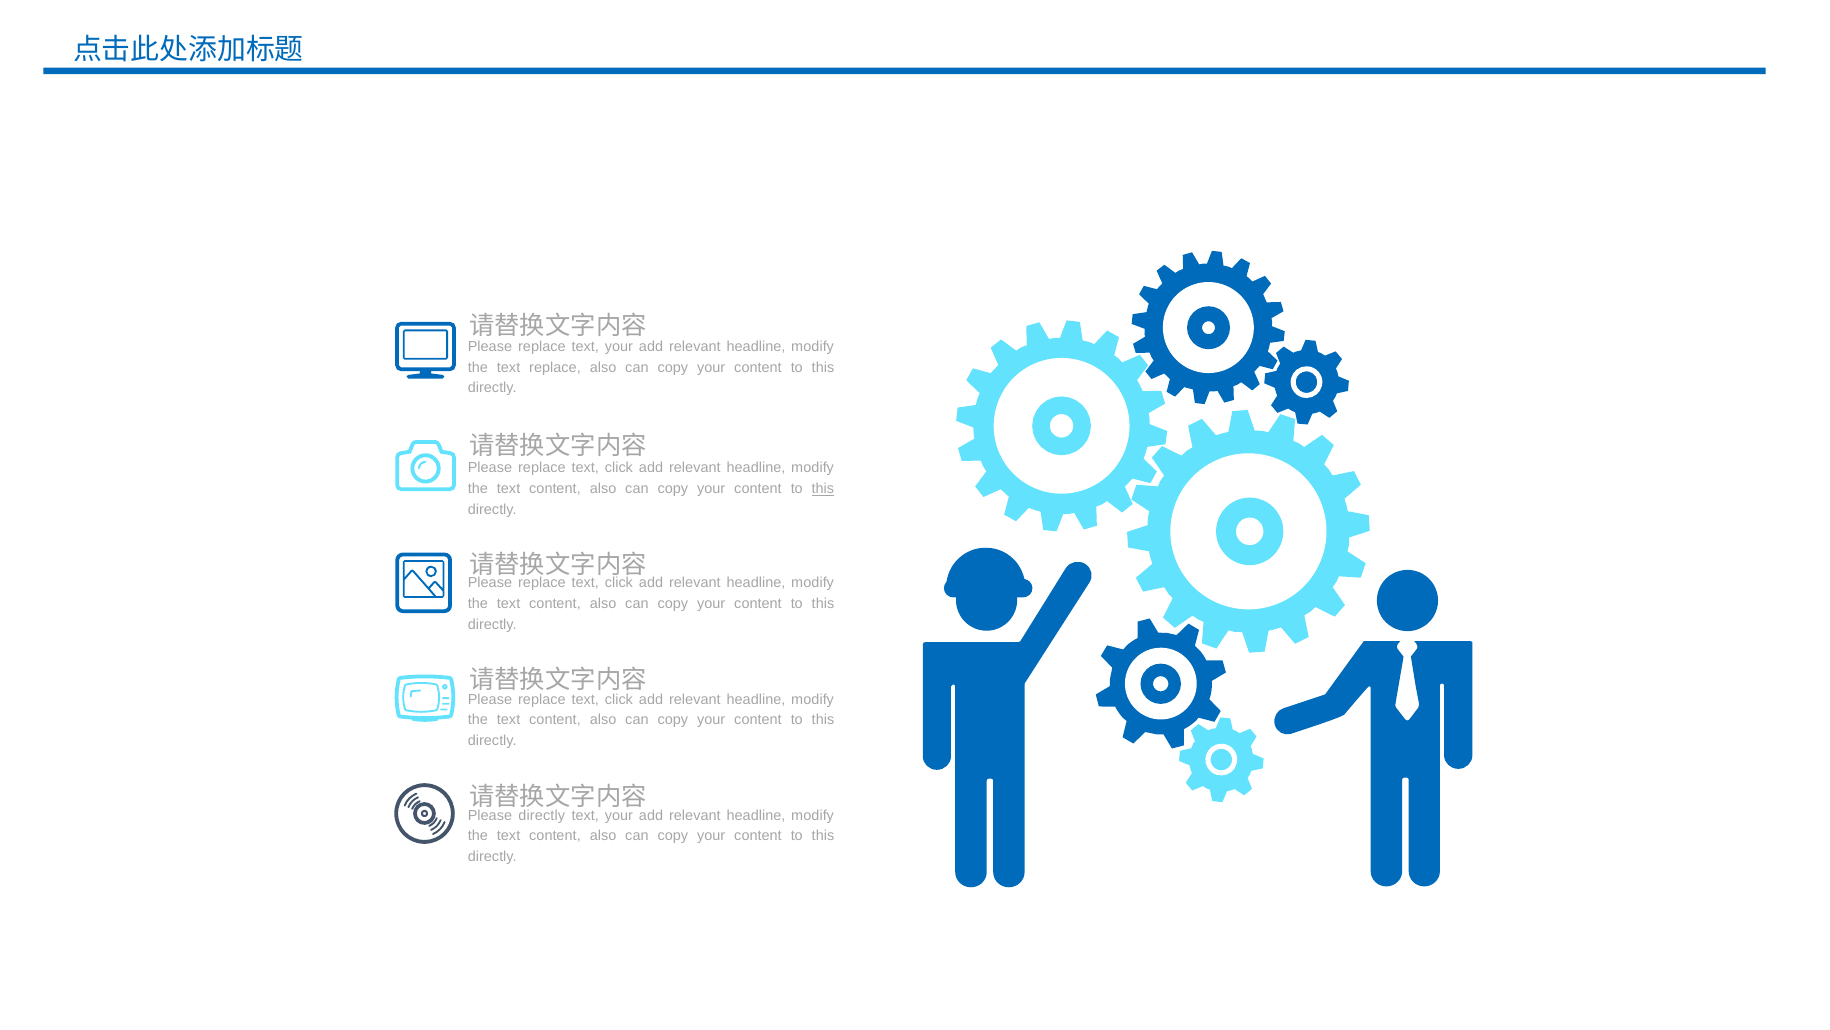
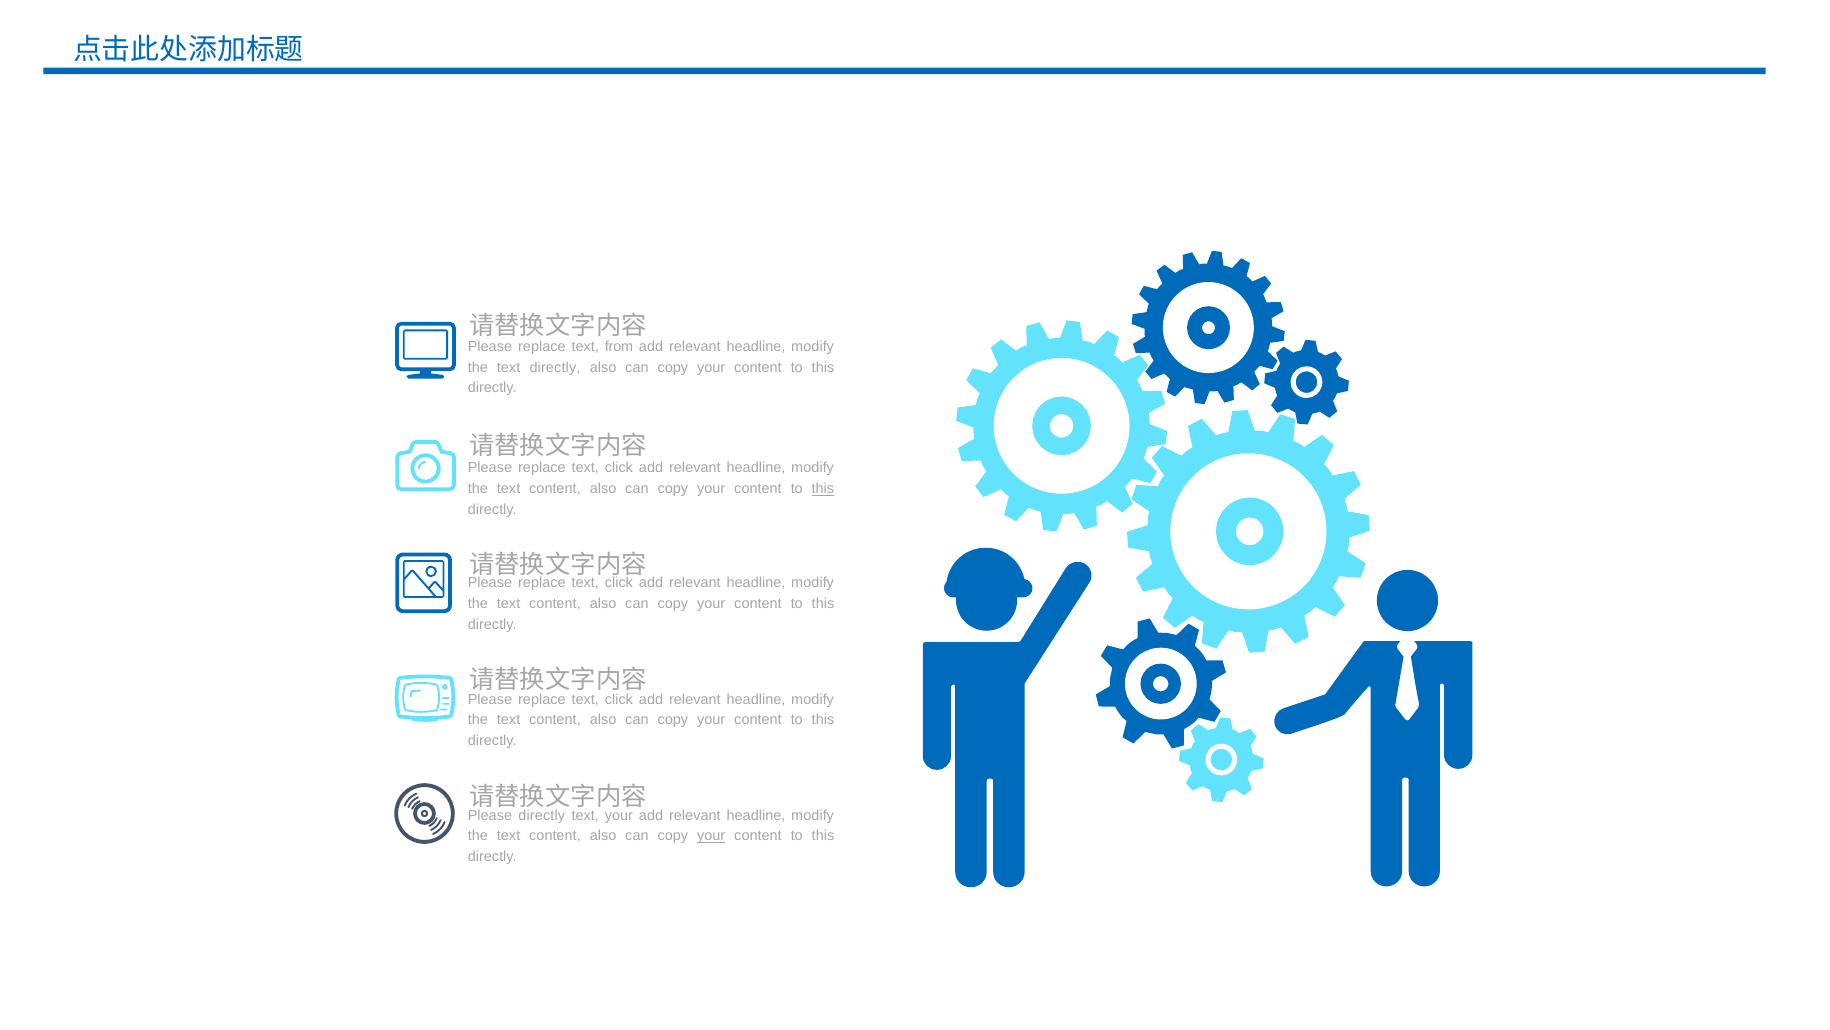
replace text your: your -> from (619, 346)
text replace: replace -> directly (555, 367)
your underline: none -> present (711, 836)
